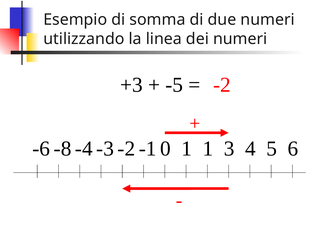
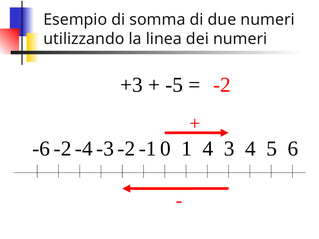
-8: -8 -> -2 (63, 149)
1 1: 1 -> 4 (208, 149)
